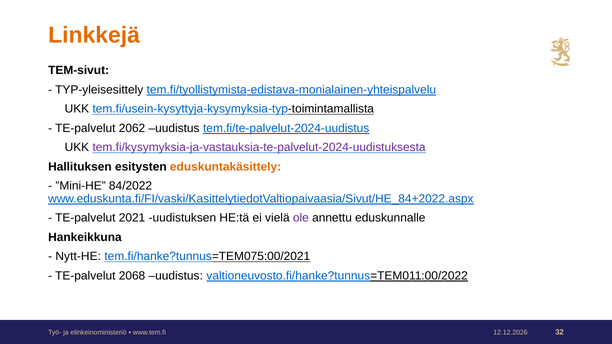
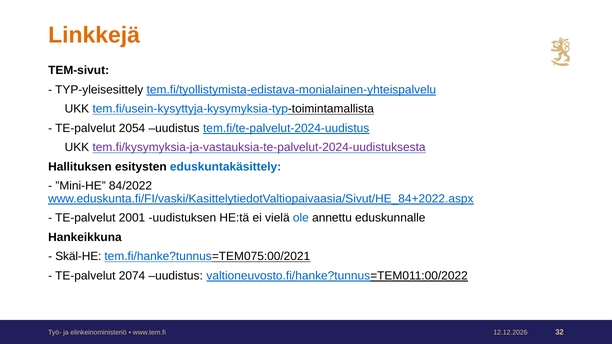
2062: 2062 -> 2054 (132, 128)
eduskuntakäsittely colour: orange -> blue (226, 167)
2021: 2021 -> 2001 (132, 218)
ole colour: purple -> blue (301, 218)
Nytt-HE: Nytt-HE -> Skäl-HE (78, 257)
2068: 2068 -> 2074 (132, 276)
